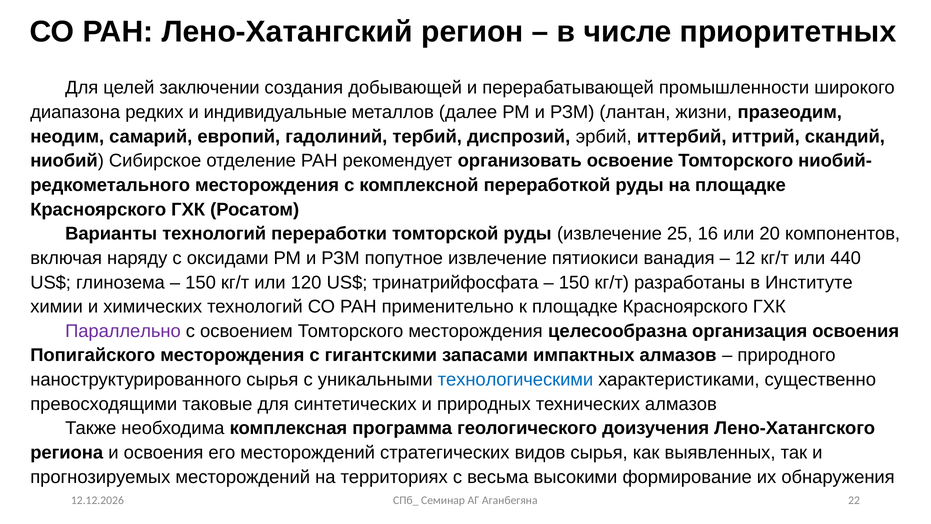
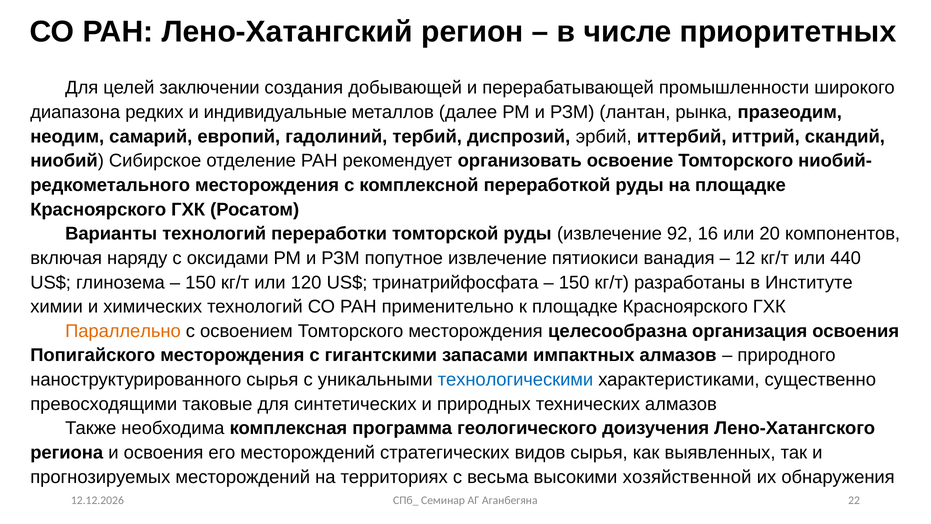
жизни: жизни -> рынка (704, 112)
25: 25 -> 92 (680, 234)
Параллельно colour: purple -> orange (123, 331)
формирование: формирование -> хозяйственной (687, 477)
